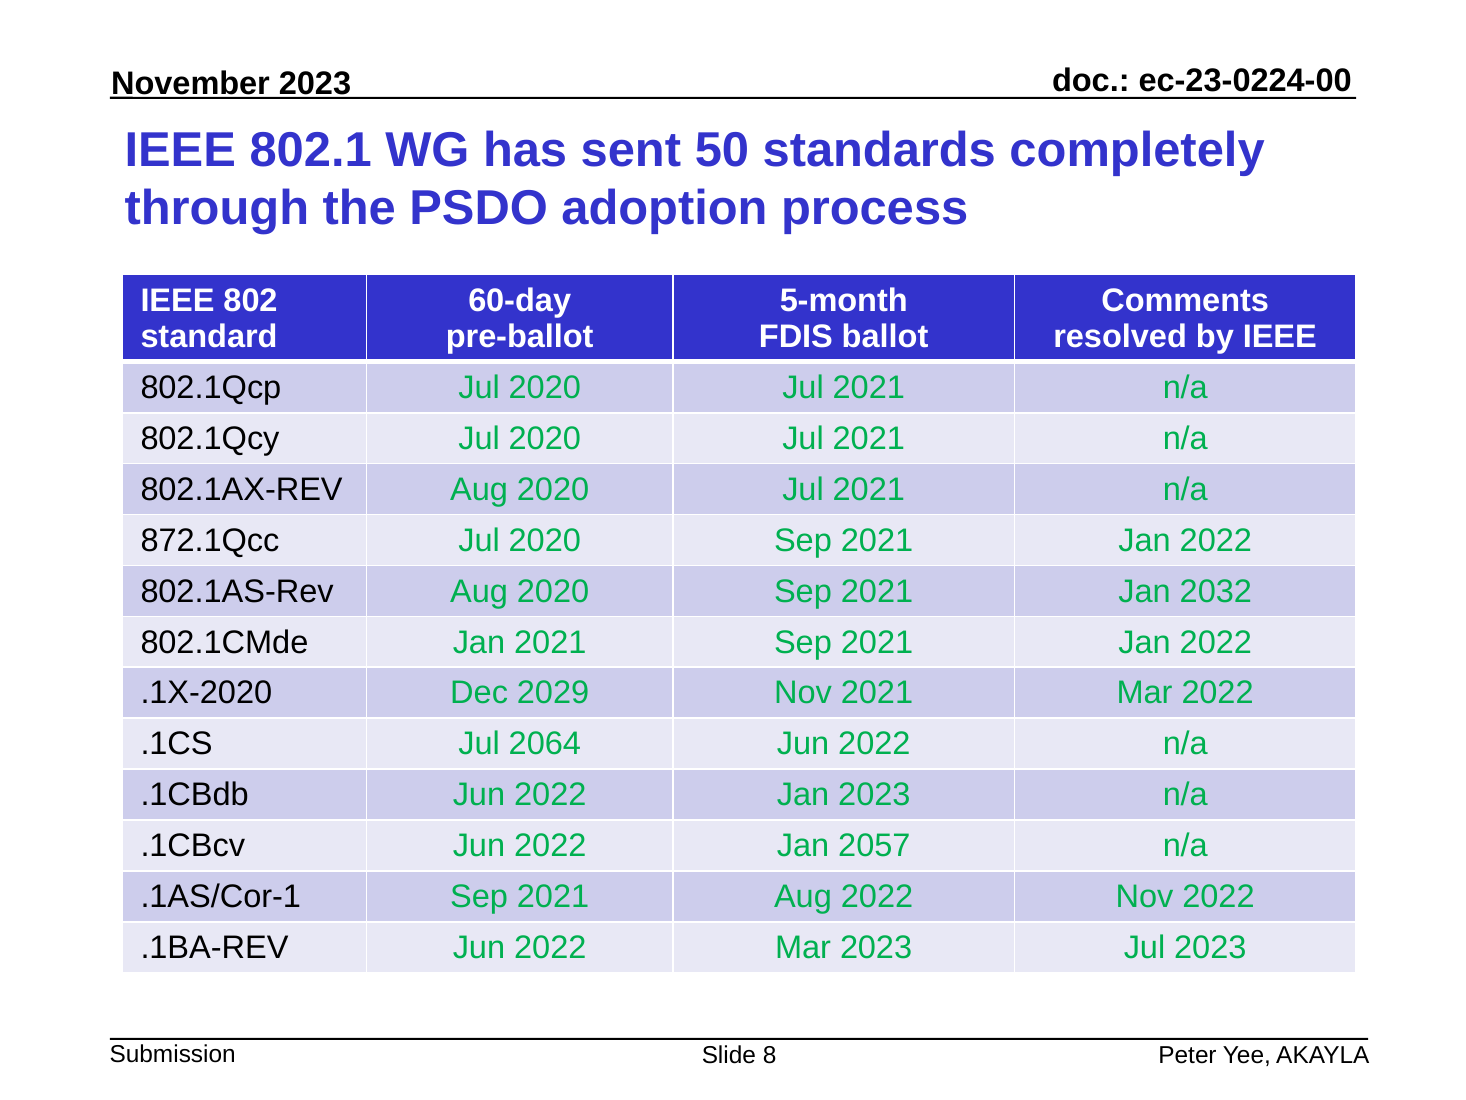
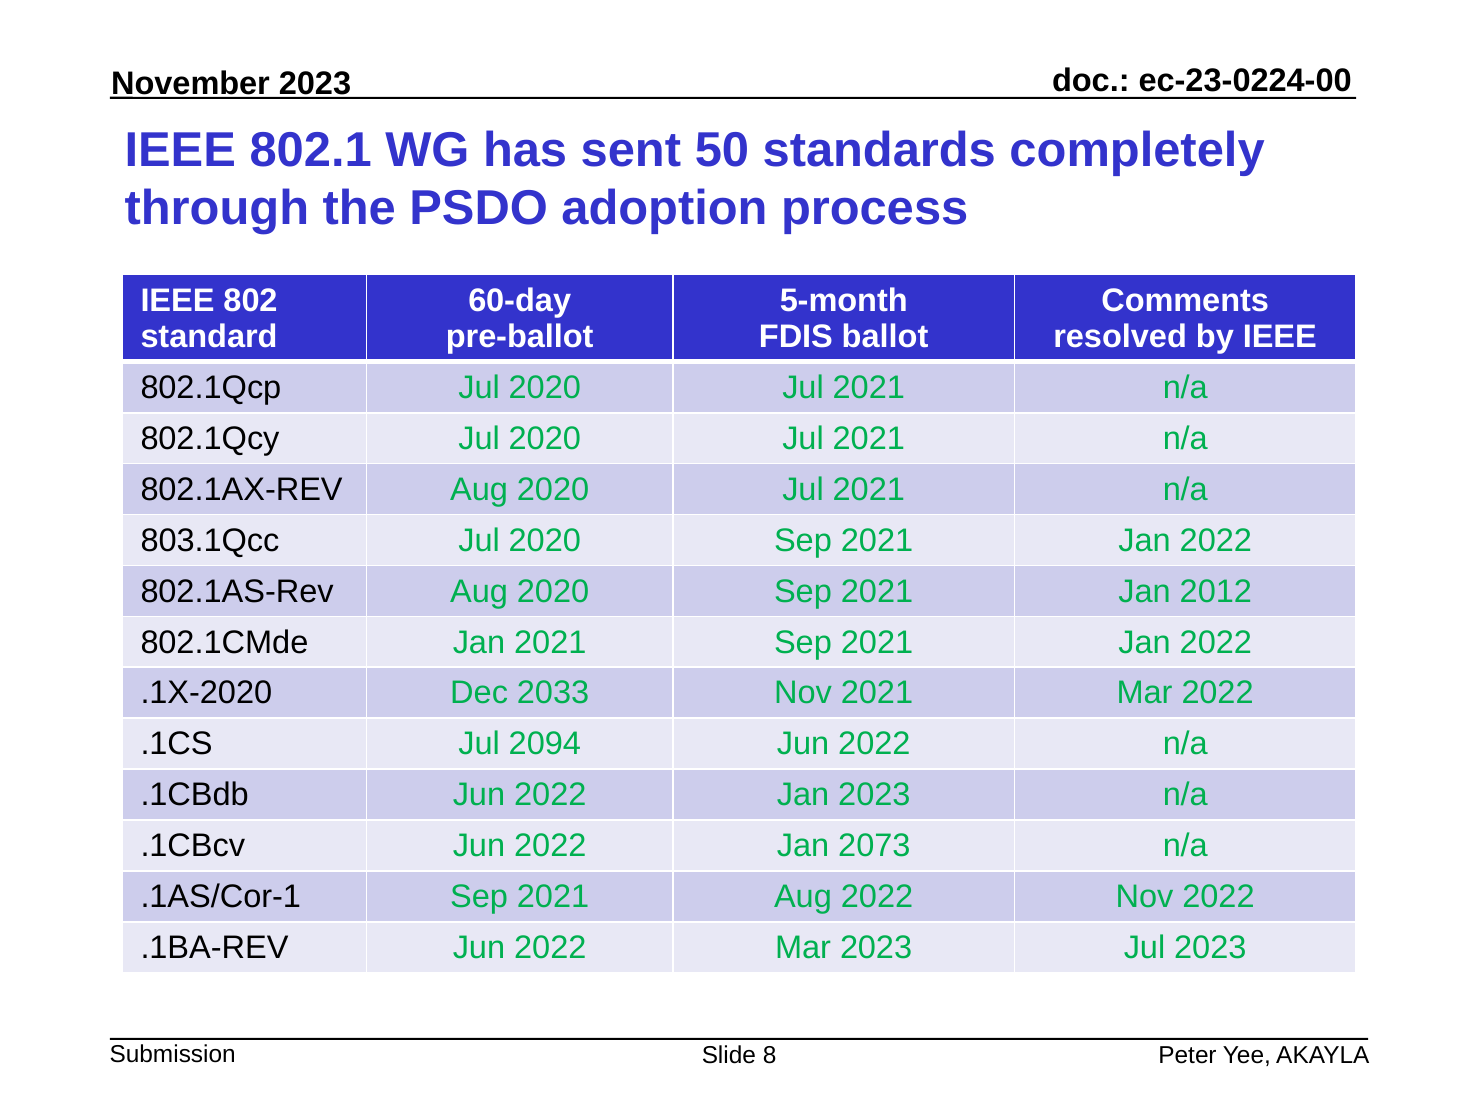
872.1Qcc: 872.1Qcc -> 803.1Qcc (210, 540)
2032: 2032 -> 2012 (1216, 591)
2029: 2029 -> 2033 (553, 693)
2064: 2064 -> 2094 (545, 744)
2057: 2057 -> 2073 (874, 846)
